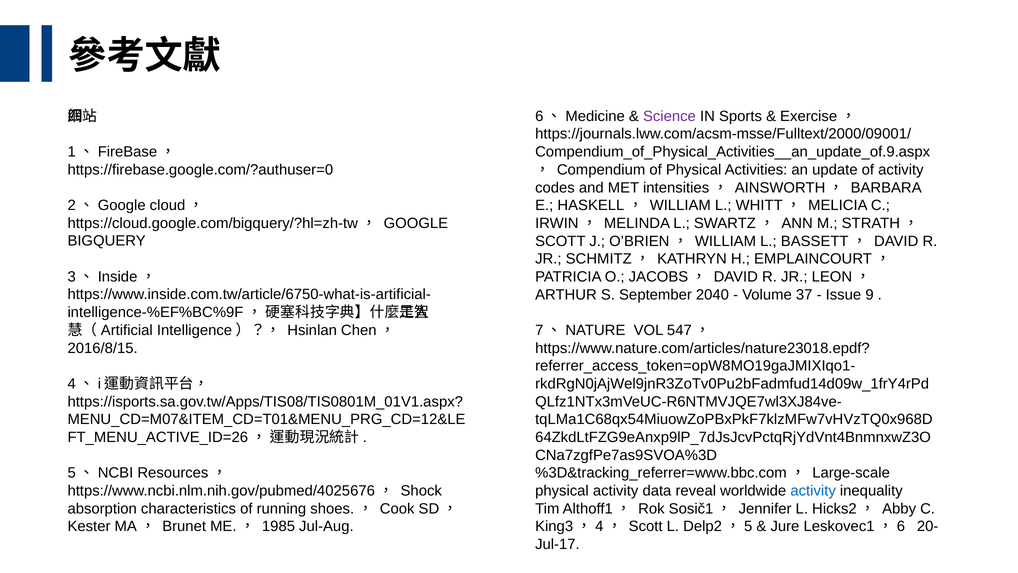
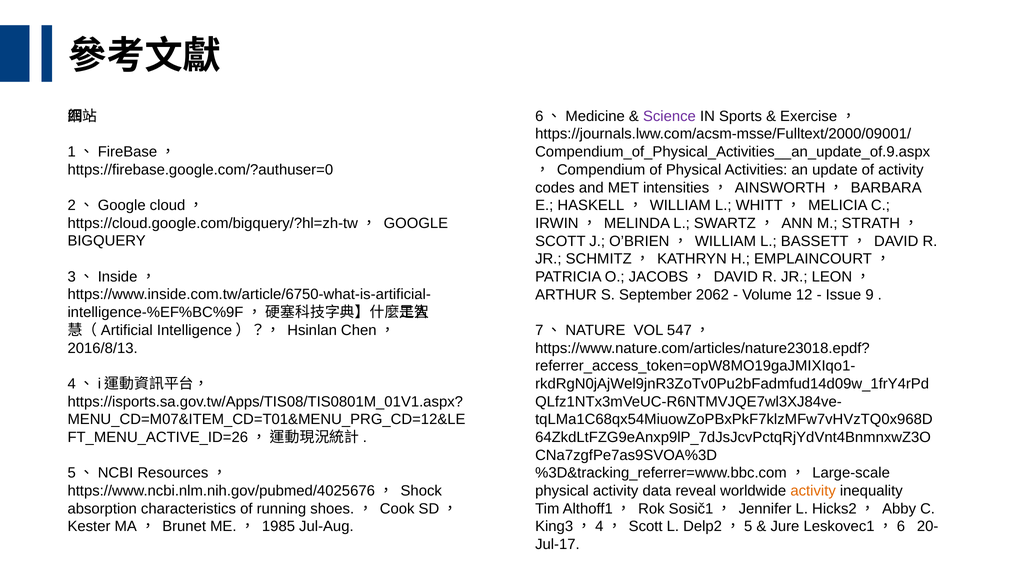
2040: 2040 -> 2062 (712, 294)
37: 37 -> 12 (804, 294)
2016/8/15: 2016/8/15 -> 2016/8/13 (103, 348)
activity colour: blue -> orange (813, 490)
